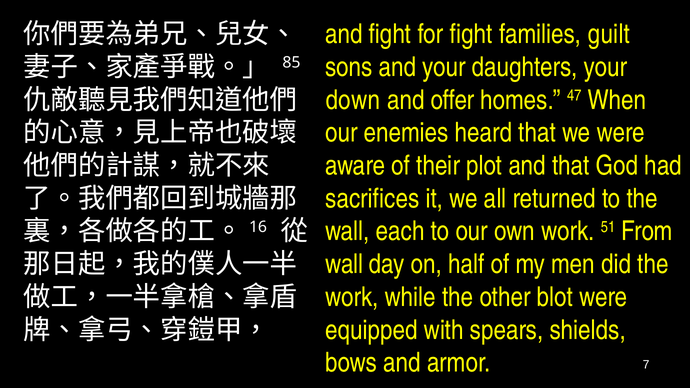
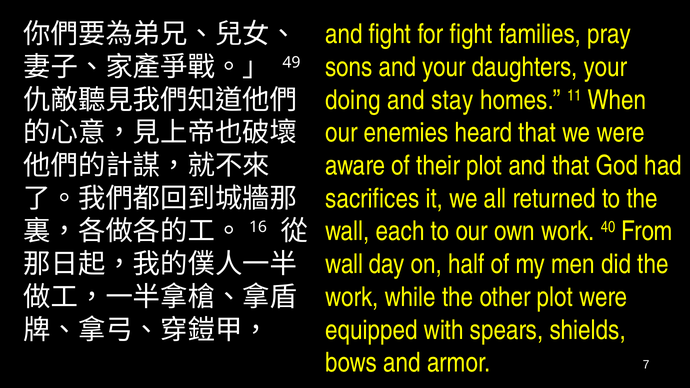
guilt: guilt -> pray (609, 34)
85: 85 -> 49 (292, 63)
down: down -> doing (353, 100)
offer: offer -> stay (452, 100)
47: 47 -> 11 (574, 96)
51: 51 -> 40 (608, 227)
other blot: blot -> plot (555, 297)
